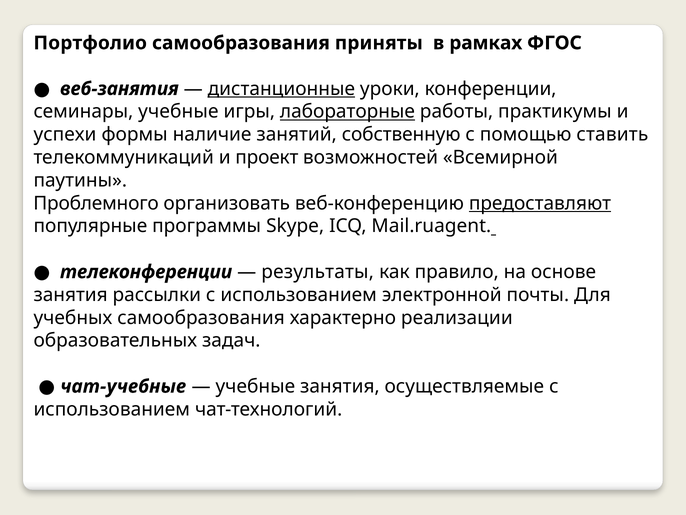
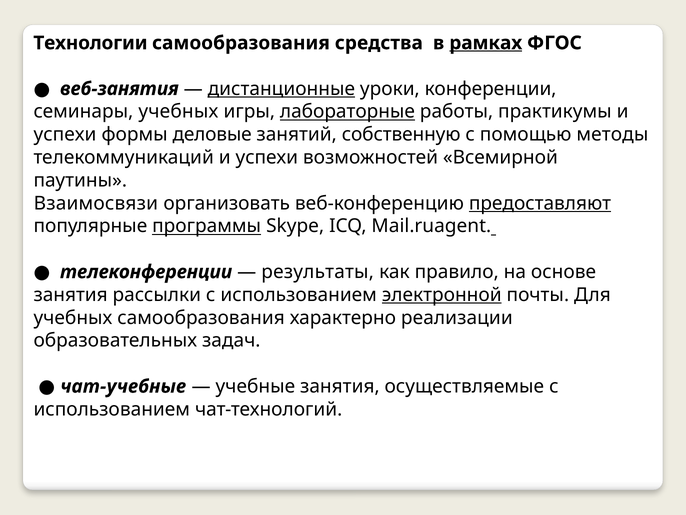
Портфолио: Портфолио -> Технологии (90, 43)
приняты: приняты -> средства (379, 43)
рамках underline: none -> present (486, 43)
семинары учебные: учебные -> учебных (178, 112)
наличие: наличие -> деловые (212, 134)
ставить: ставить -> методы (612, 134)
телекоммуникаций и проект: проект -> успехи (267, 157)
Проблемного: Проблемного -> Взаимосвязи (96, 203)
программы underline: none -> present (207, 226)
электронной underline: none -> present (442, 295)
